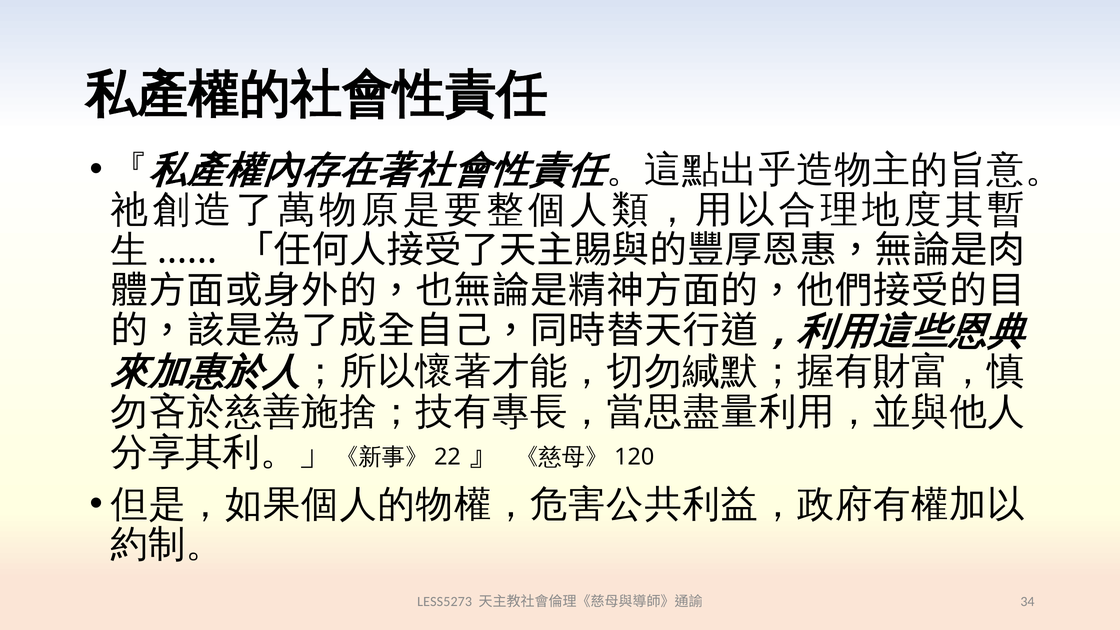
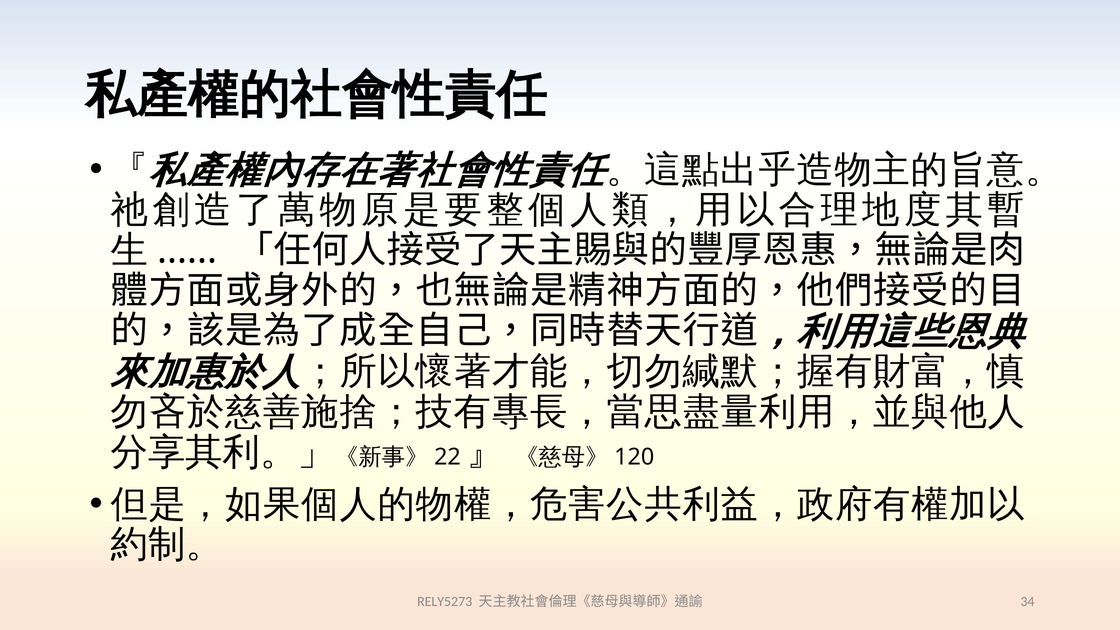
LESS5273: LESS5273 -> RELY5273 (445, 602)
